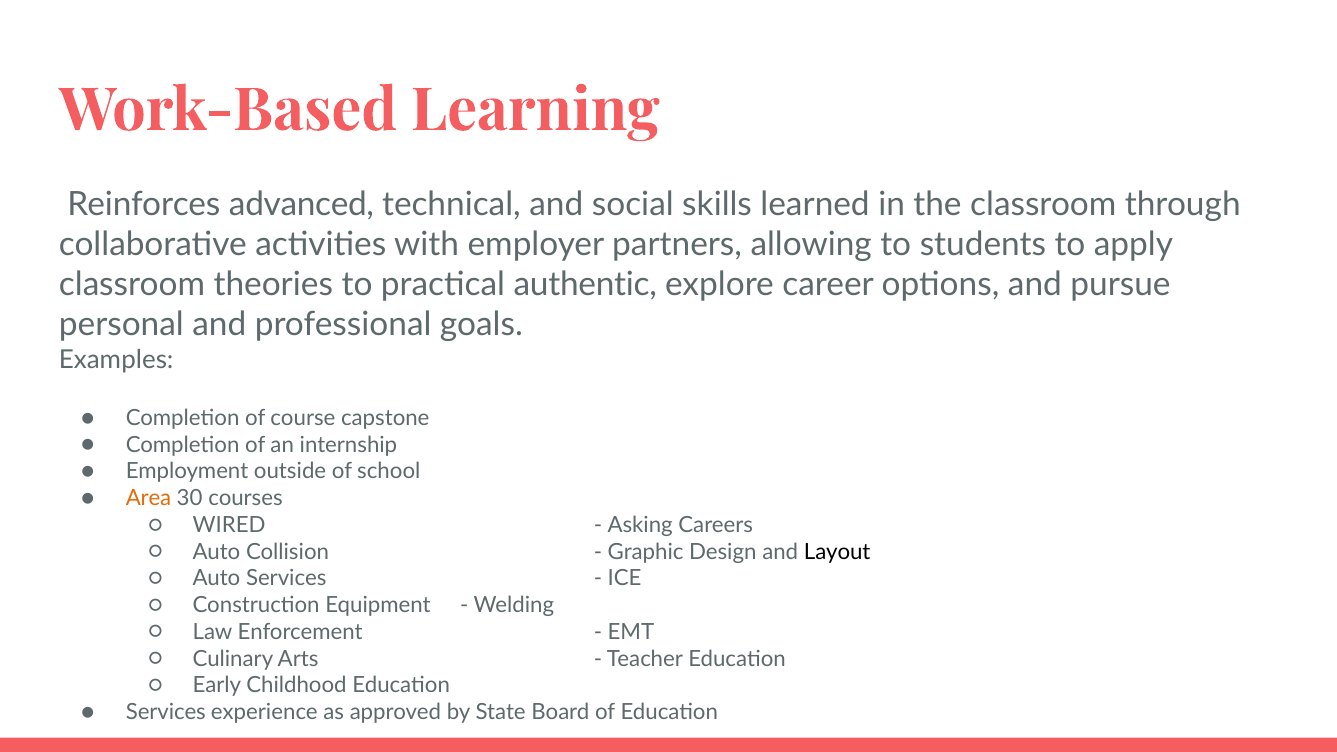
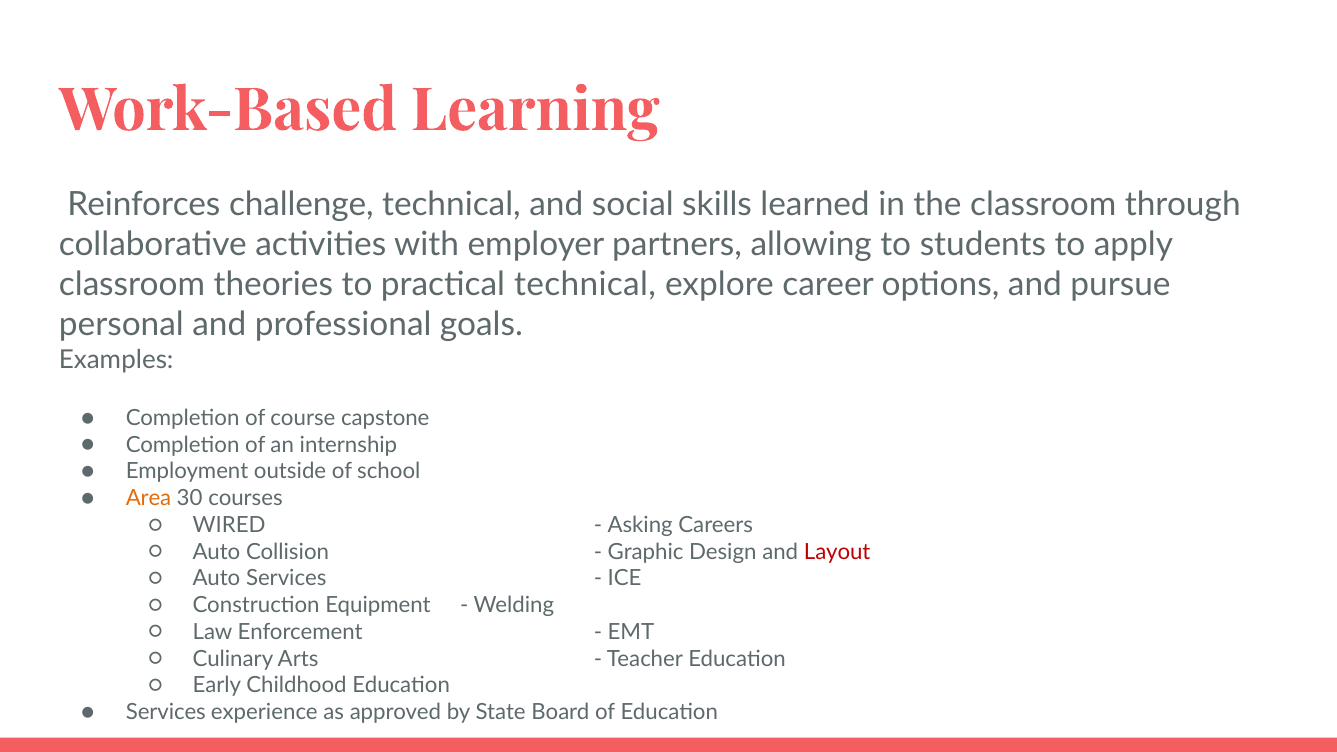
advanced: advanced -> challenge (301, 204)
practical authentic: authentic -> technical (585, 284)
Layout colour: black -> red (837, 552)
